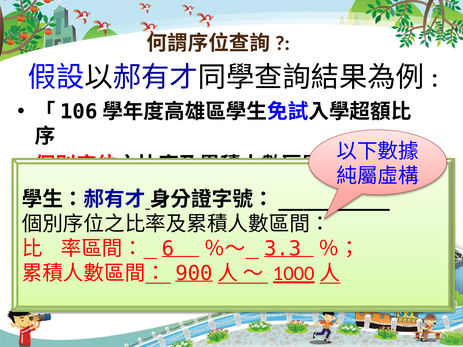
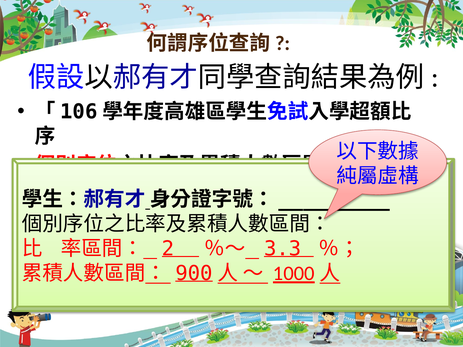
6: 6 -> 2 (168, 249)
